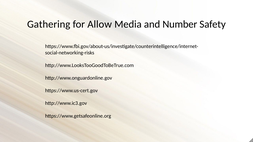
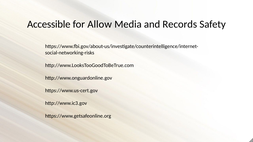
Gathering: Gathering -> Accessible (49, 24)
Number: Number -> Records (180, 24)
